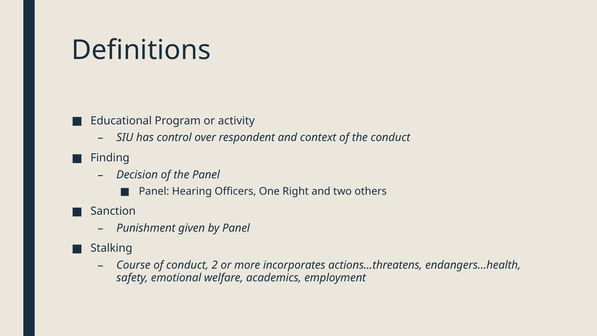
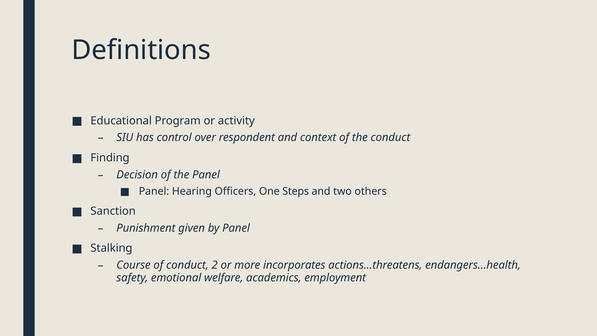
Right: Right -> Steps (296, 191)
